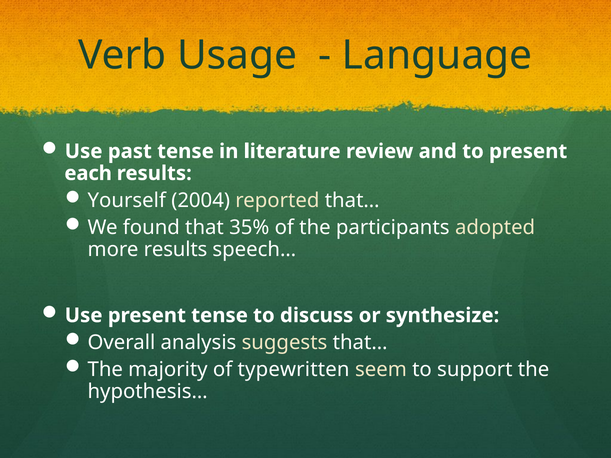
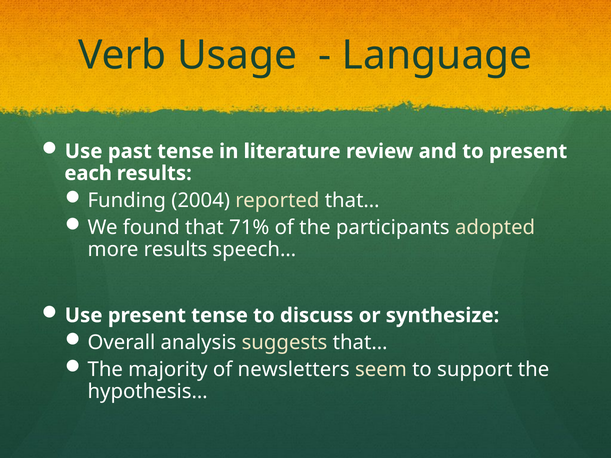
Yourself: Yourself -> Funding (127, 200)
35%: 35% -> 71% (249, 228)
typewritten: typewritten -> newsletters (294, 370)
